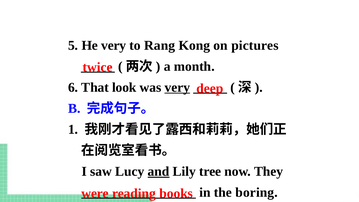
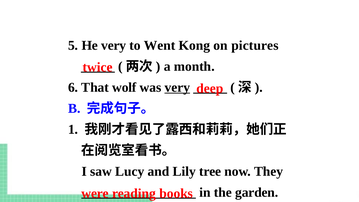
Rang: Rang -> Went (160, 45)
look: look -> wolf (124, 87)
and underline: present -> none (159, 171)
boring: boring -> garden (257, 192)
